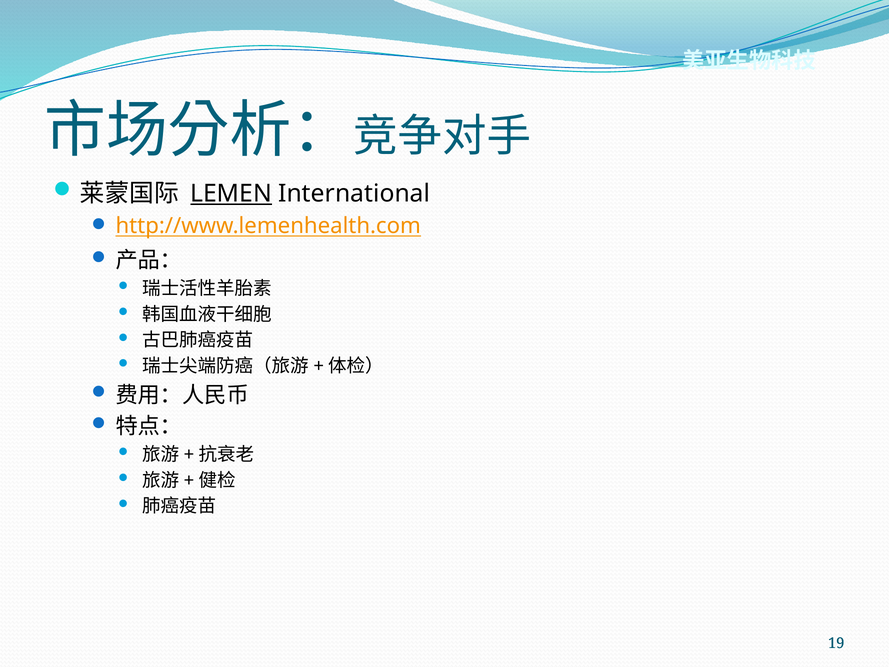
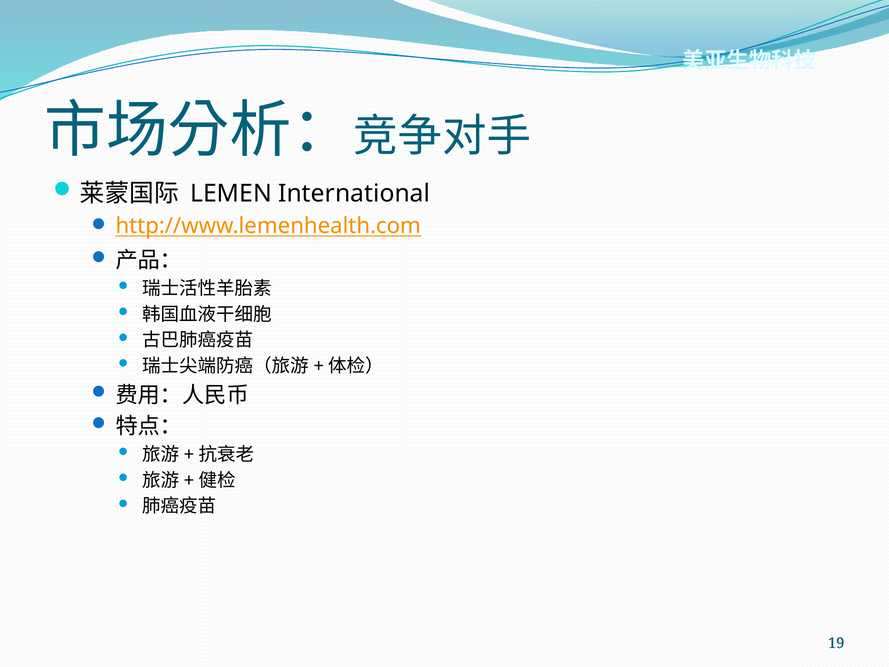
LEMEN underline: present -> none (231, 193)
